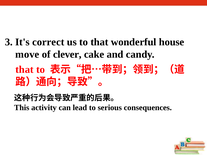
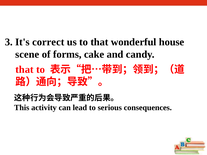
move: move -> scene (27, 54)
clever: clever -> forms (67, 54)
